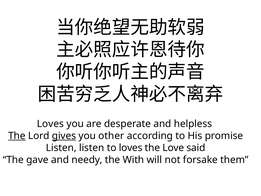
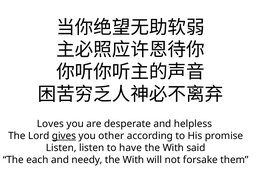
The underline: present -> none (17, 136)
to loves: loves -> have (131, 148)
Love: Love -> With (173, 148)
gave: gave -> each (37, 160)
